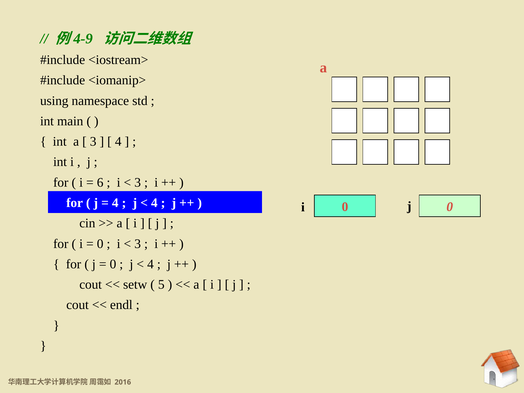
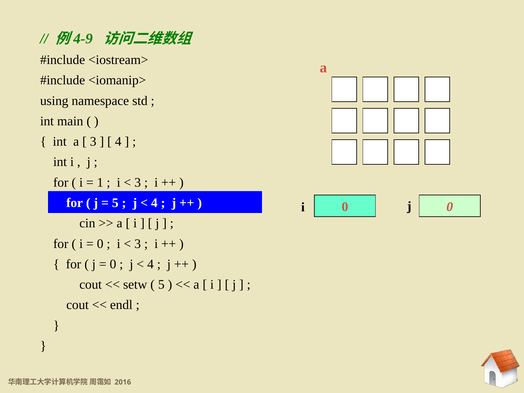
6: 6 -> 1 (100, 182)
4: 4 -> 5 (115, 203)
